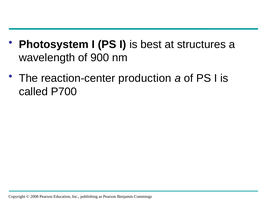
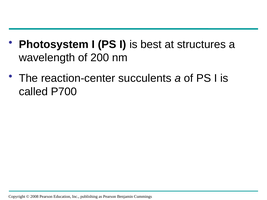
900: 900 -> 200 (100, 58)
production: production -> succulents (145, 78)
